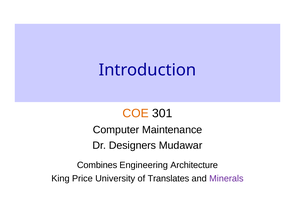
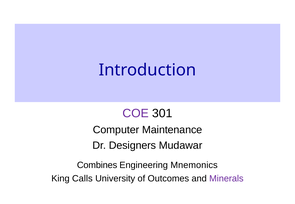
COE colour: orange -> purple (136, 113)
Architecture: Architecture -> Mnemonics (194, 165)
Price: Price -> Calls (82, 179)
Translates: Translates -> Outcomes (168, 179)
